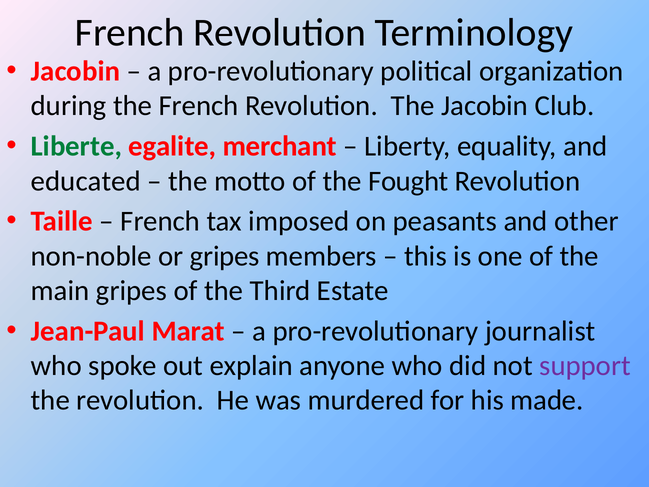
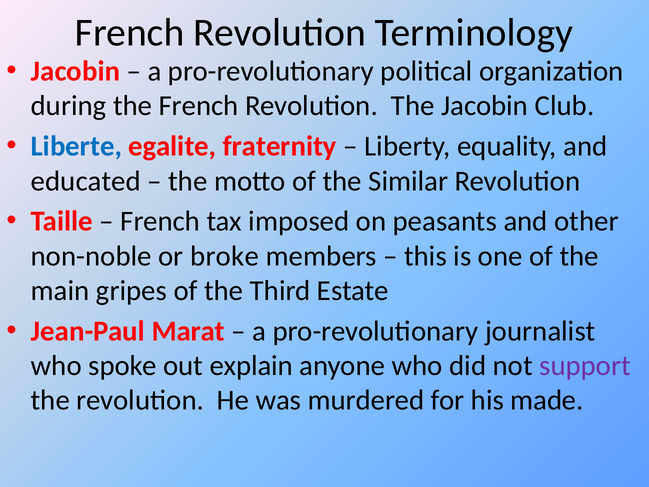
Liberte colour: green -> blue (76, 146)
merchant: merchant -> fraternity (280, 146)
Fought: Fought -> Similar (408, 181)
or gripes: gripes -> broke (225, 256)
